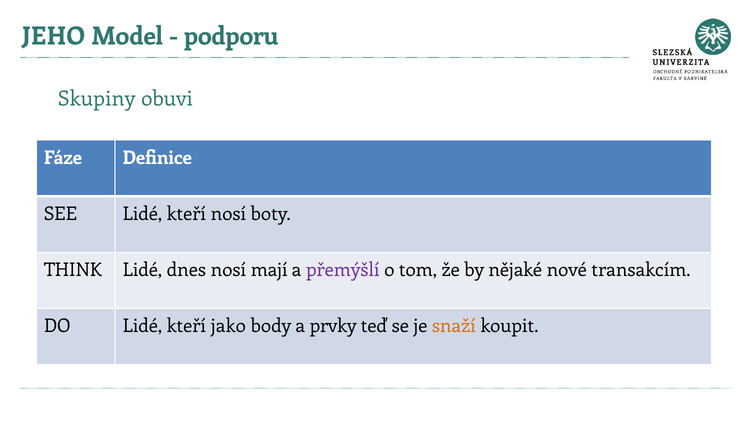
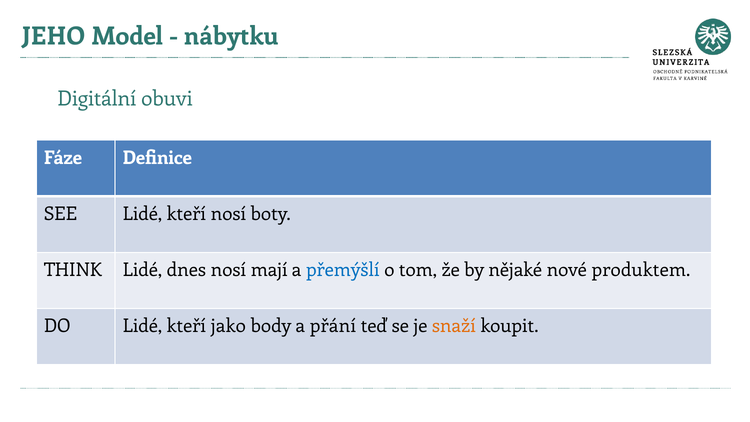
podporu: podporu -> nábytku (232, 36)
Skupiny: Skupiny -> Digitální (97, 99)
přemýšlí colour: purple -> blue (343, 270)
transakcím: transakcím -> produktem (641, 270)
prvky: prvky -> přání (333, 326)
